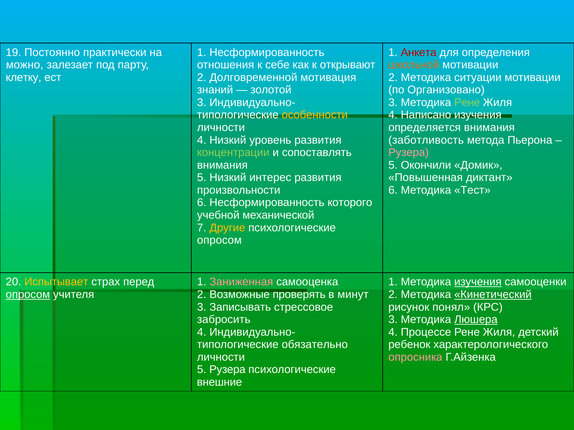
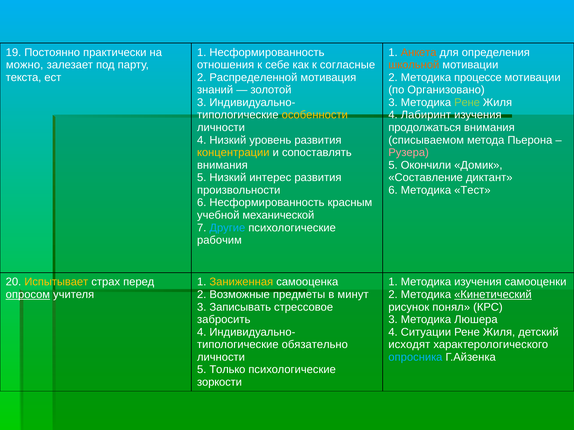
Анкета colour: red -> orange (419, 52)
открывают: открывают -> согласные (348, 65)
клетку: клетку -> текста (24, 77)
Долговременной: Долговременной -> Распределенной (253, 77)
ситуации: ситуации -> процессе (478, 77)
Написано: Написано -> Лабиринт (426, 115)
определяется: определяется -> продолжаться (425, 128)
заботливость: заботливость -> списываемом (426, 140)
концентрации colour: light green -> yellow (233, 153)
Повышенная: Повышенная -> Составление (426, 178)
которого: которого -> красным (350, 203)
Другие colour: yellow -> light blue (227, 228)
опросом: опросом -> рабочим (219, 241)
Заниженная colour: pink -> yellow (241, 282)
изучения underline: present -> none (478, 282)
проверять: проверять -> предметы (299, 295)
Люшера underline: present -> none (476, 320)
Процессе: Процессе -> Ситуации (426, 332)
ребенок: ребенок -> исходят (409, 345)
опросника colour: pink -> light blue (415, 358)
5 Рузера: Рузера -> Только (227, 370)
внешние: внешние -> зоркости (219, 383)
